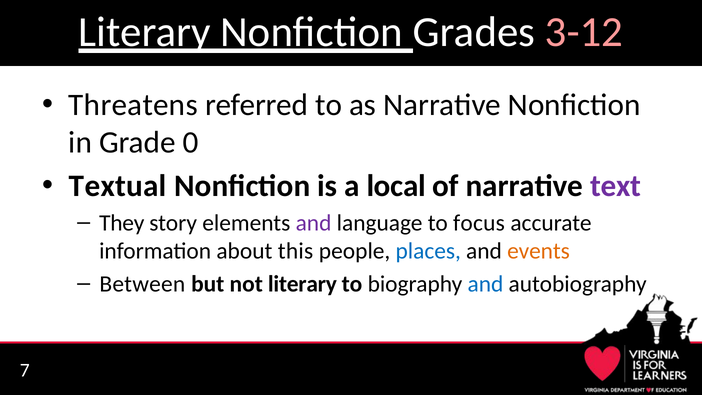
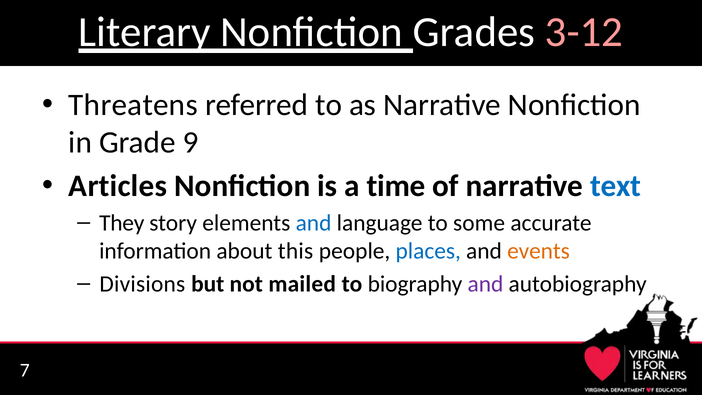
0: 0 -> 9 (191, 142)
Textual: Textual -> Articles (118, 186)
local: local -> time (396, 186)
text colour: purple -> blue (616, 186)
and colour: purple -> blue (314, 223)
focus: focus -> some (479, 223)
Between: Between -> Divisions (142, 284)
not literary: literary -> mailed (302, 284)
and colour: blue -> purple (485, 284)
